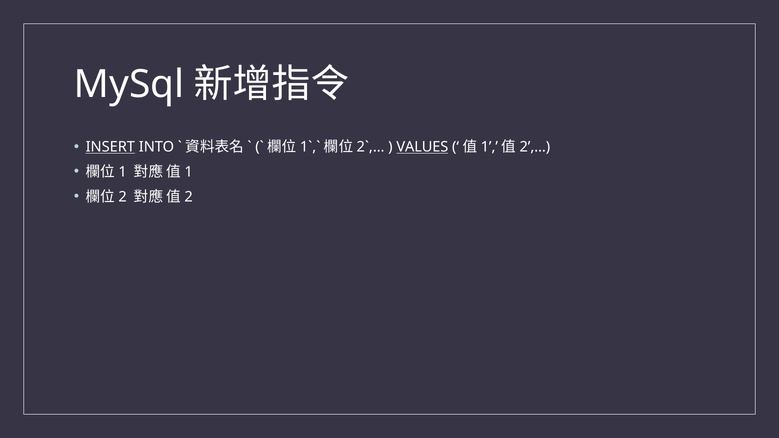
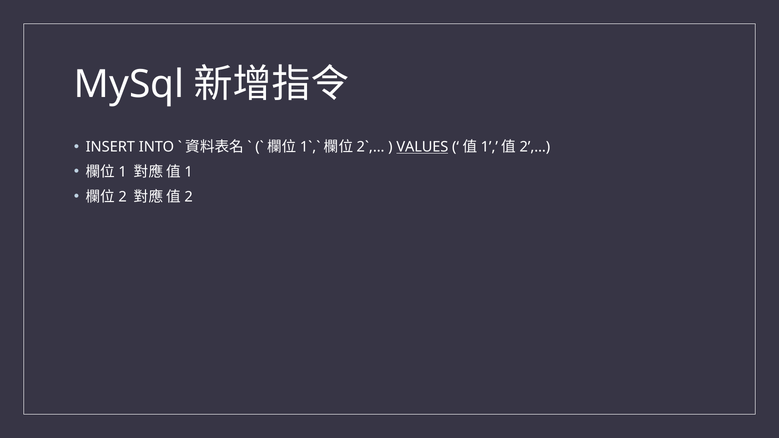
INSERT underline: present -> none (110, 147)
